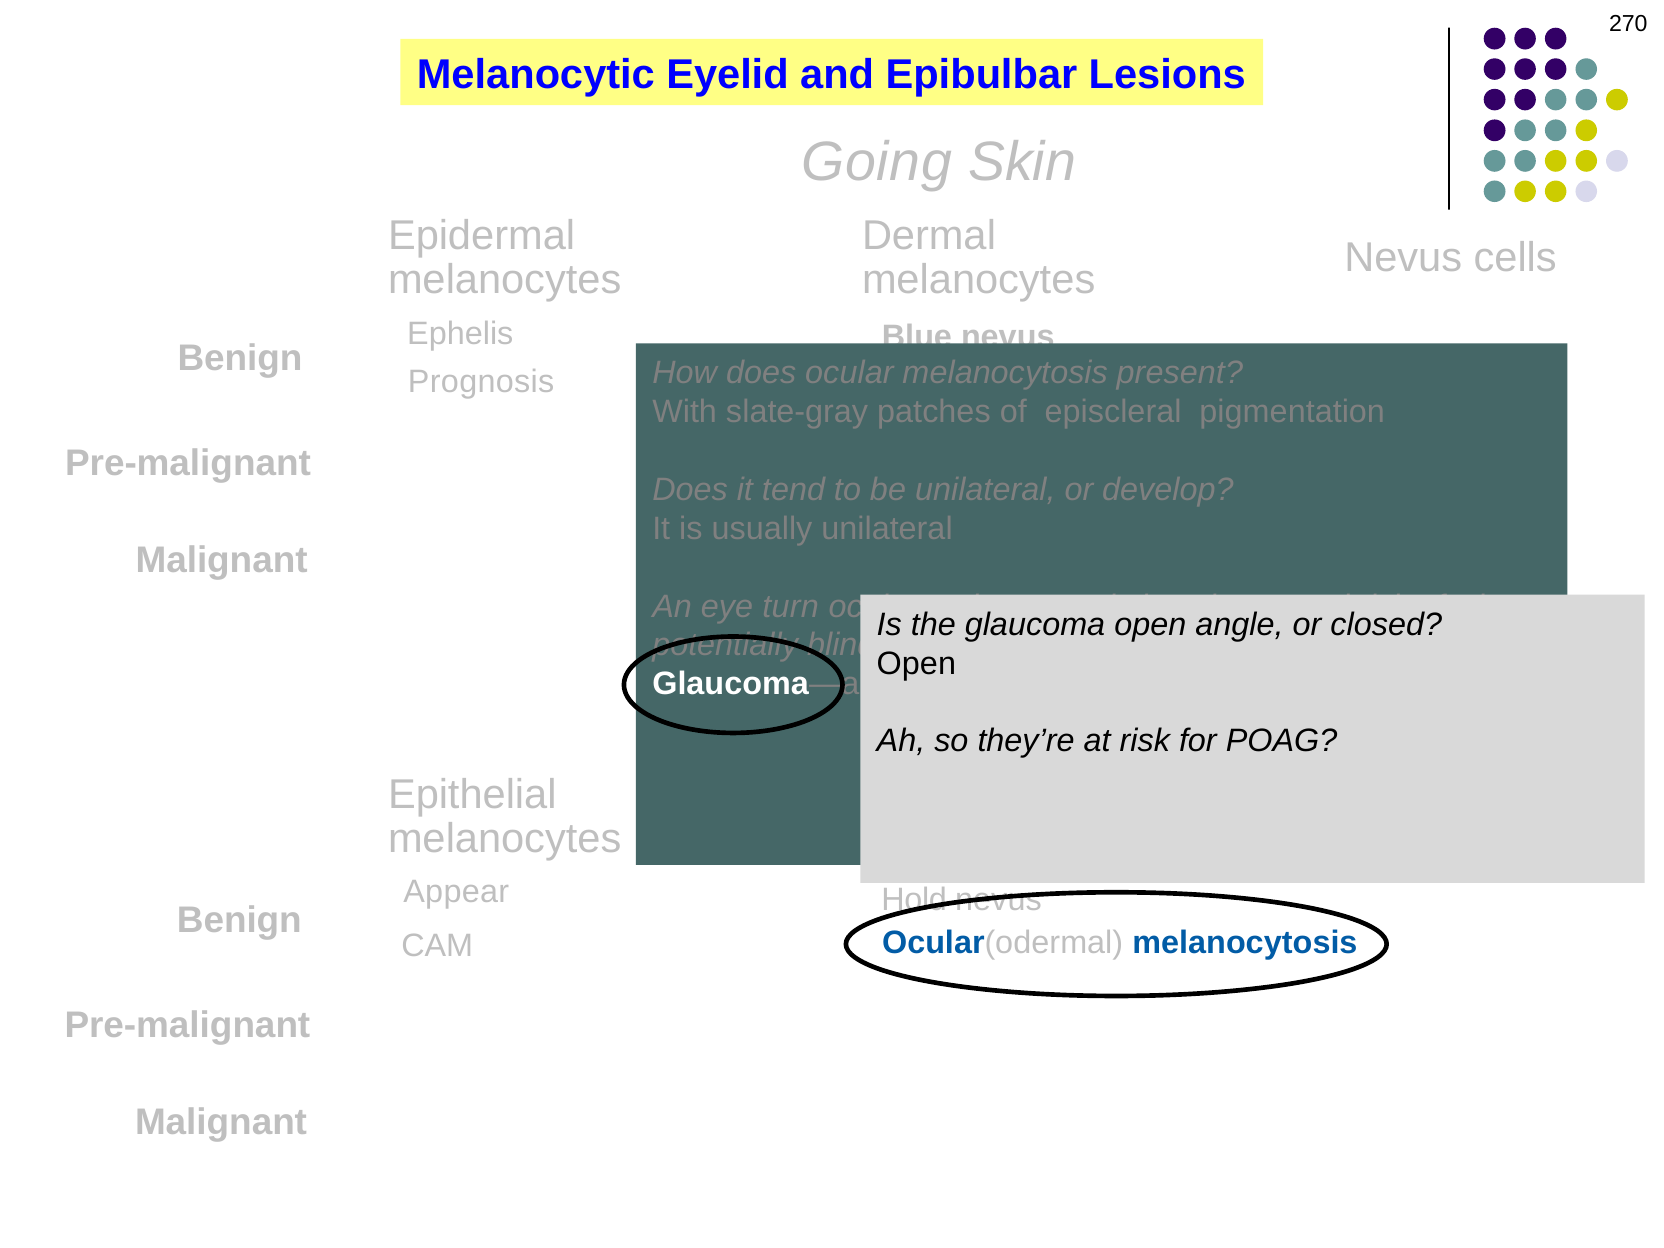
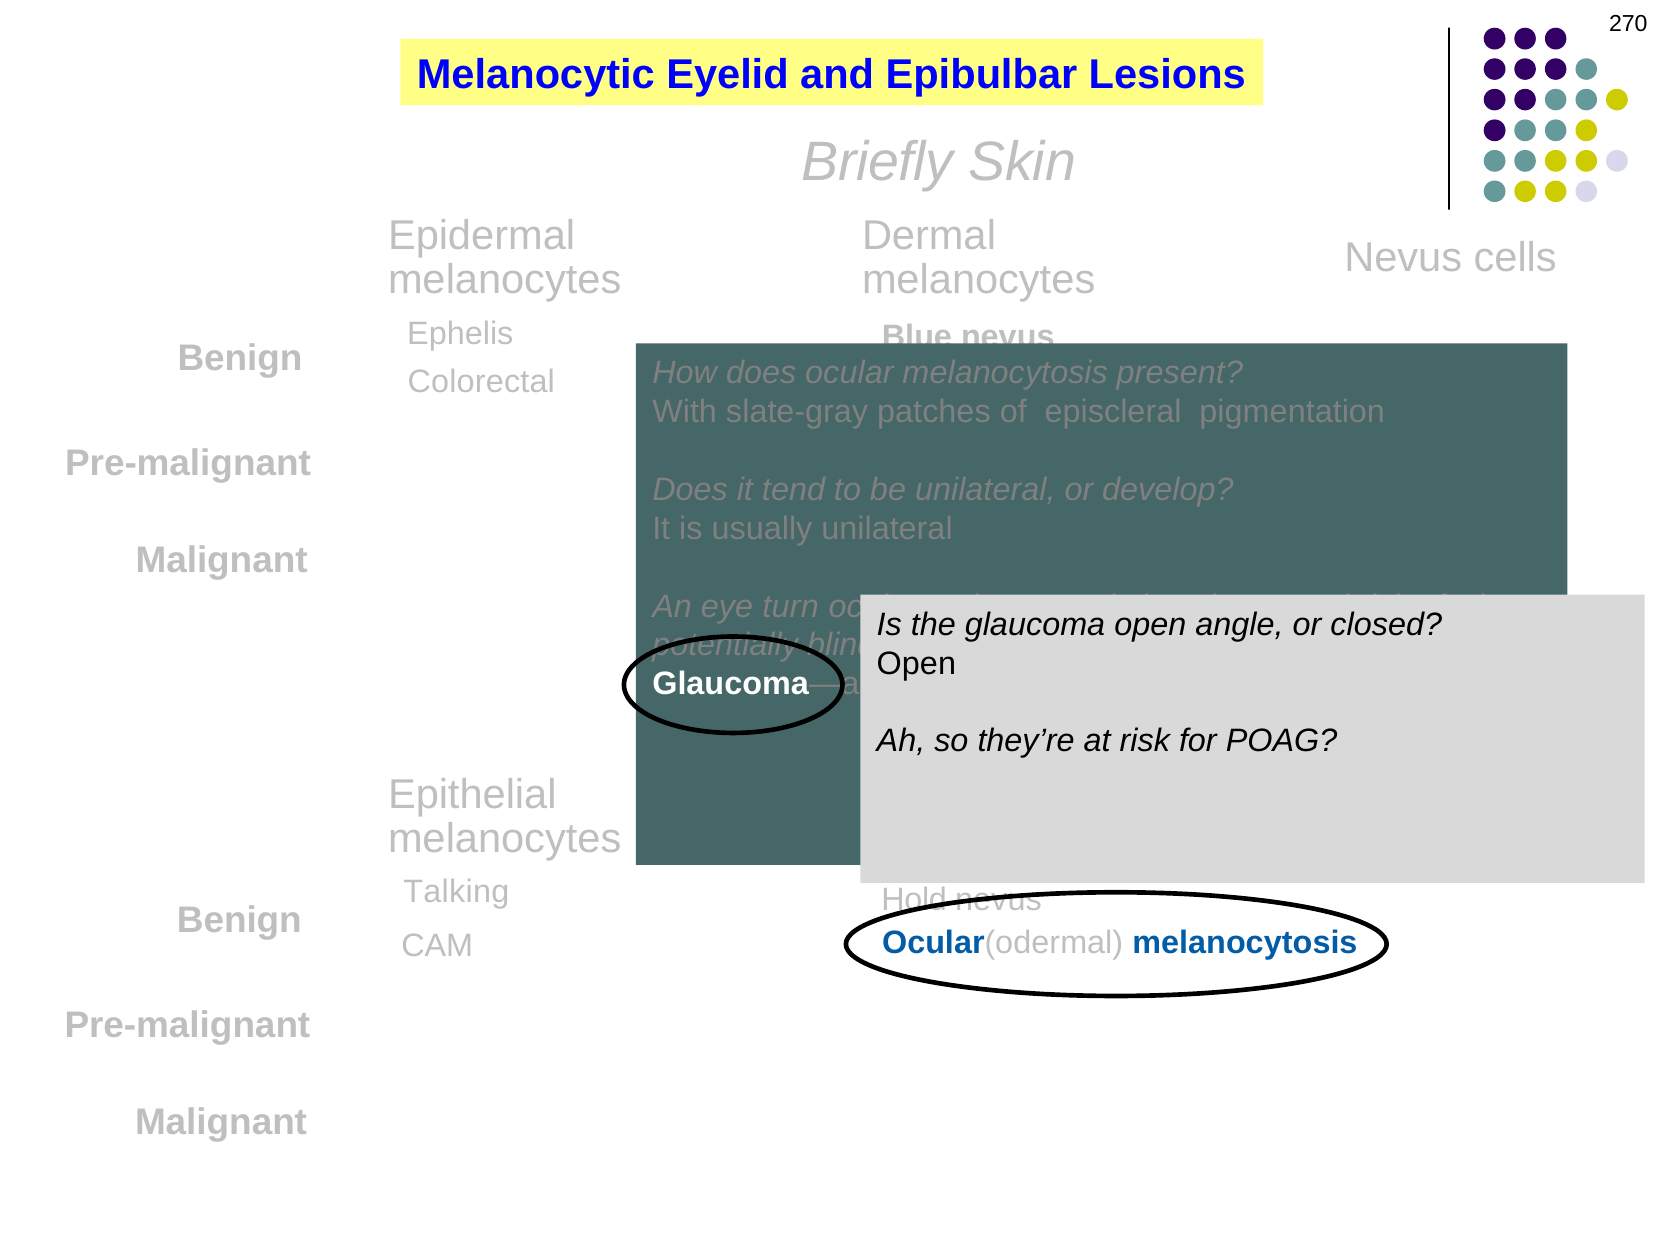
Going: Going -> Briefly (878, 162)
Prognosis: Prognosis -> Colorectal (481, 382)
Appear: Appear -> Talking (456, 892)
